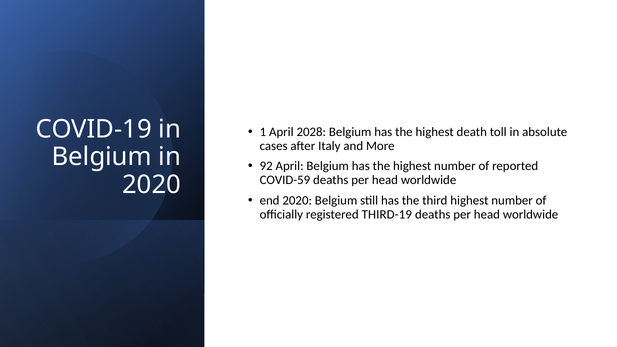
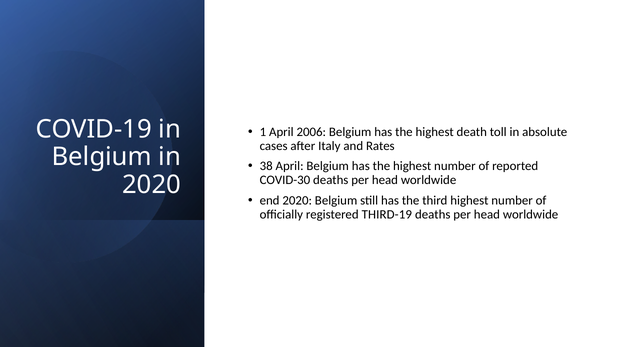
2028: 2028 -> 2006 (311, 132)
More: More -> Rates (380, 146)
92: 92 -> 38 (266, 166)
COVID-59: COVID-59 -> COVID-30 (285, 180)
